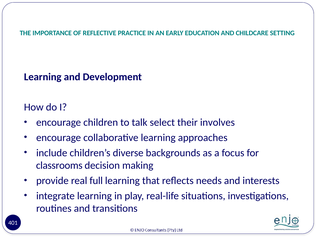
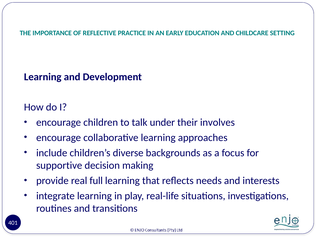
select: select -> under (162, 122)
classrooms: classrooms -> supportive (59, 165)
